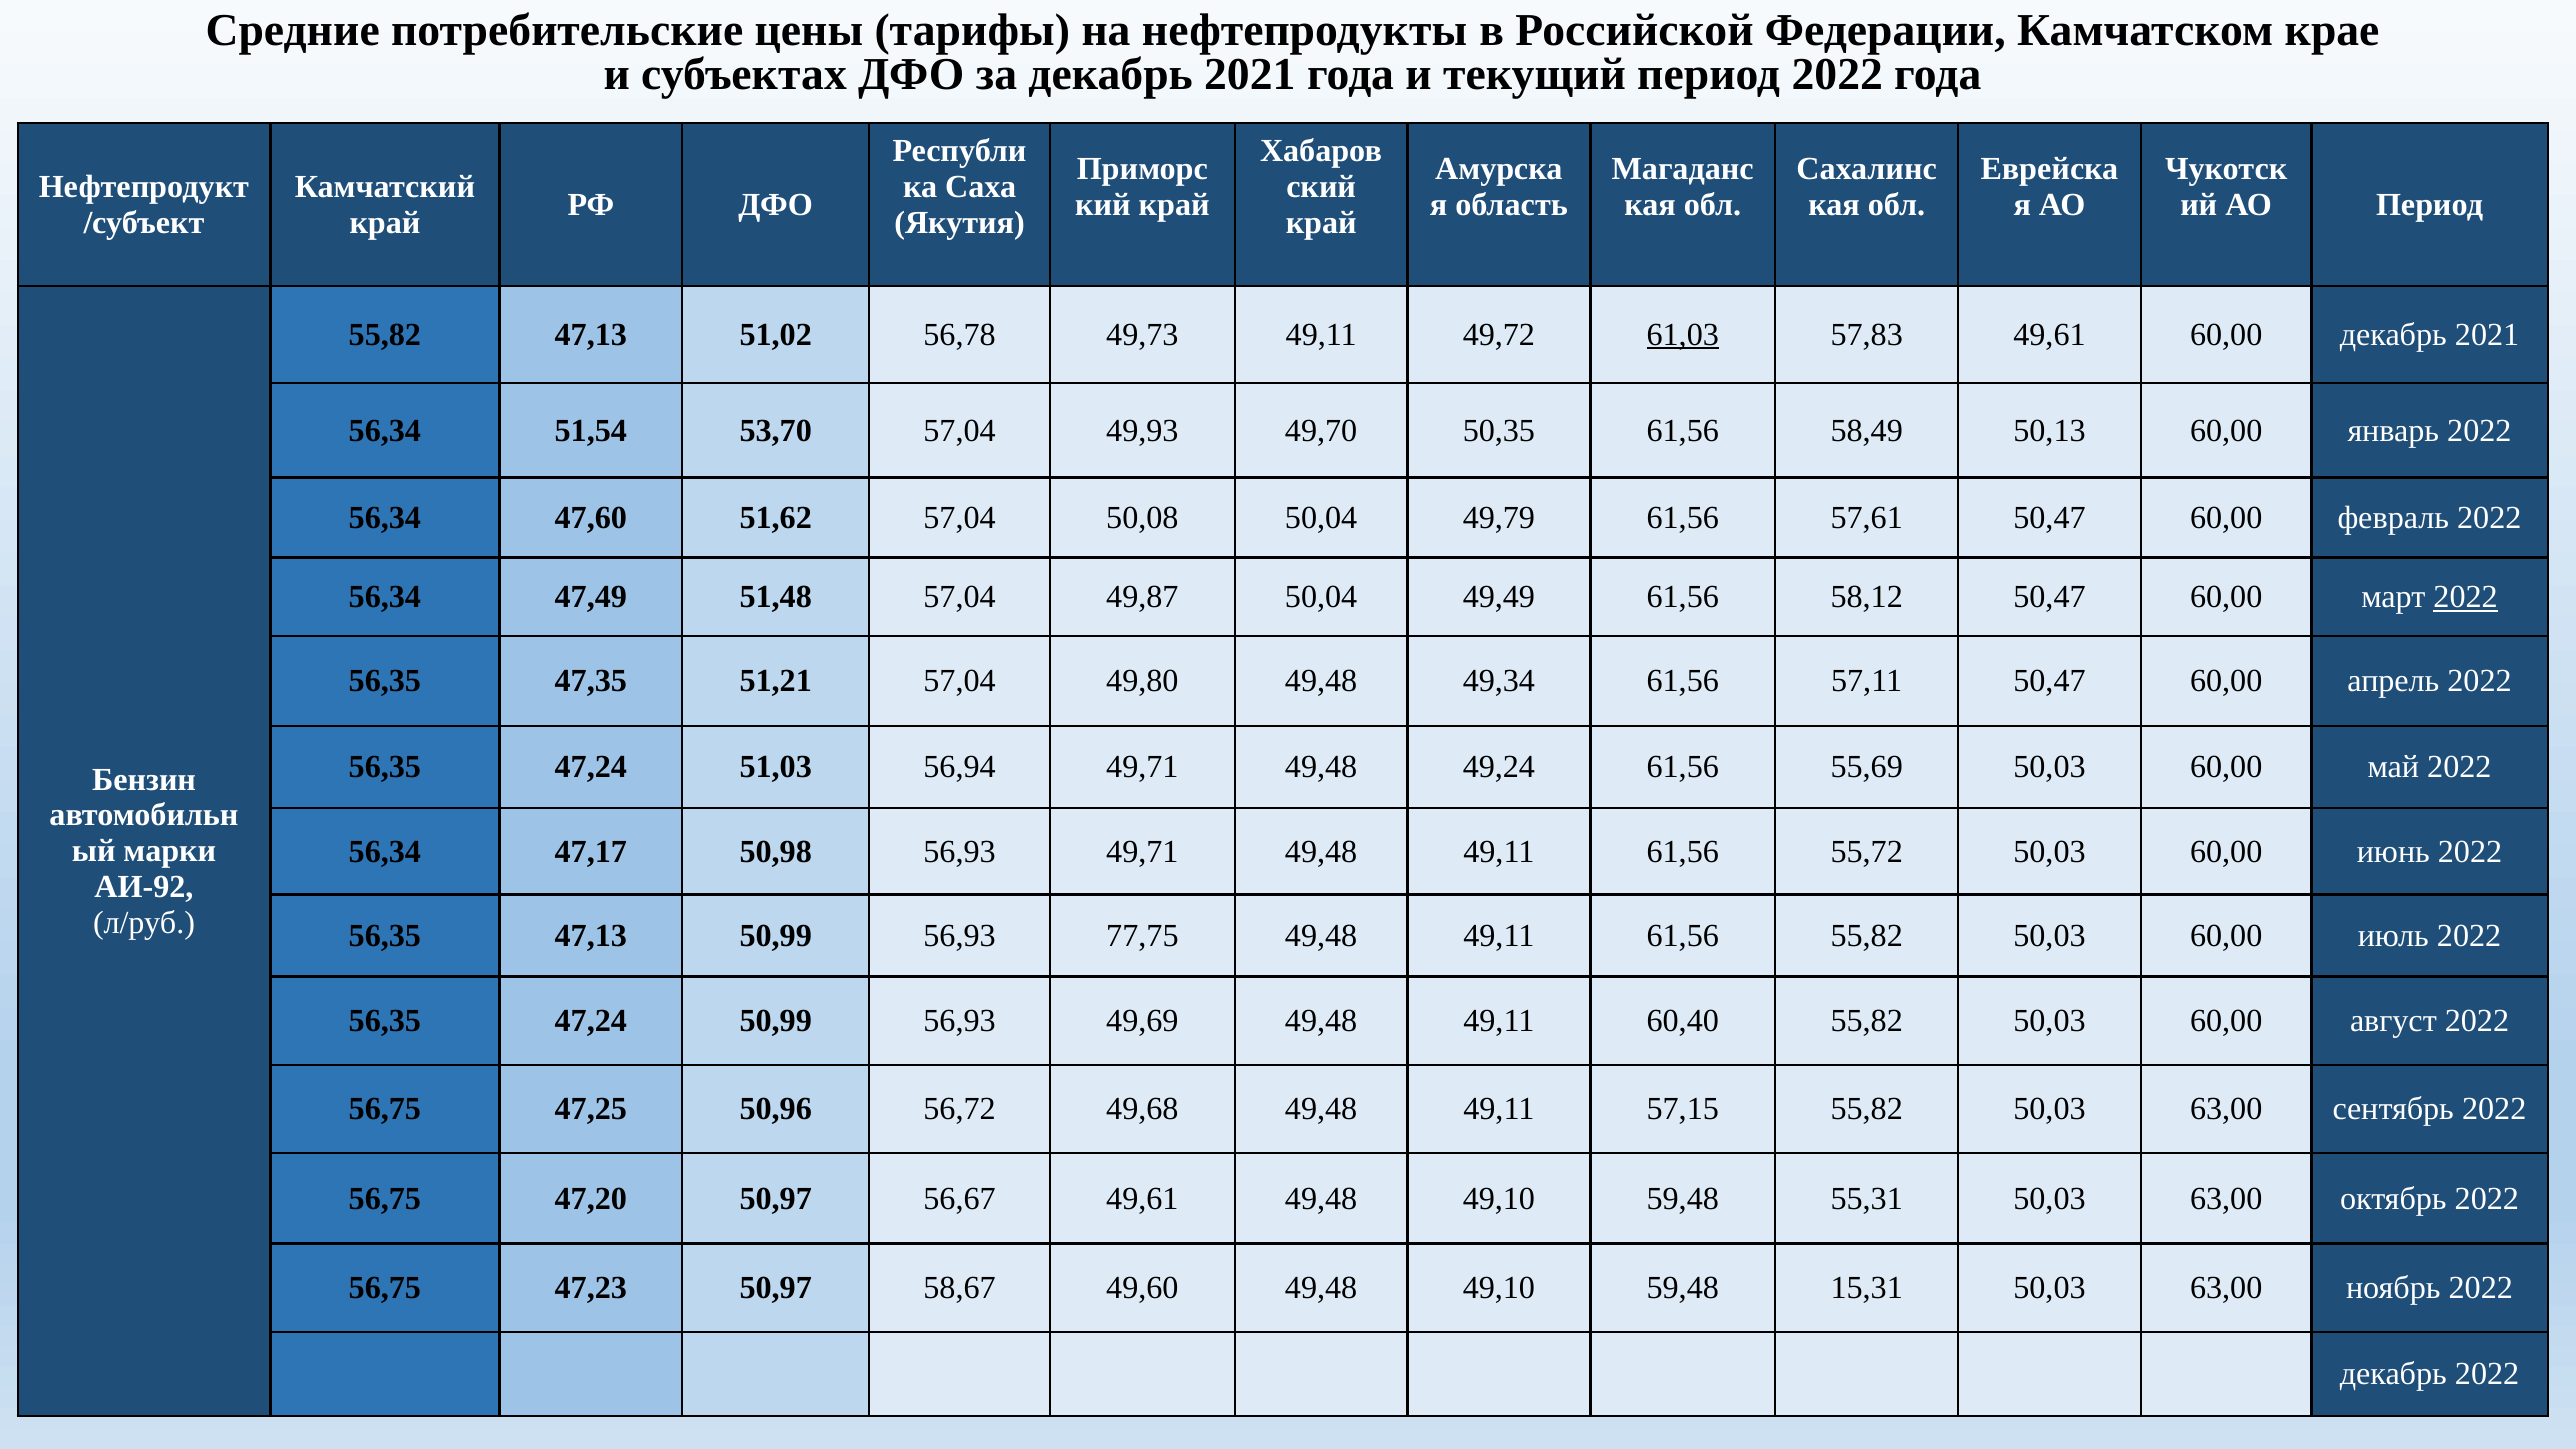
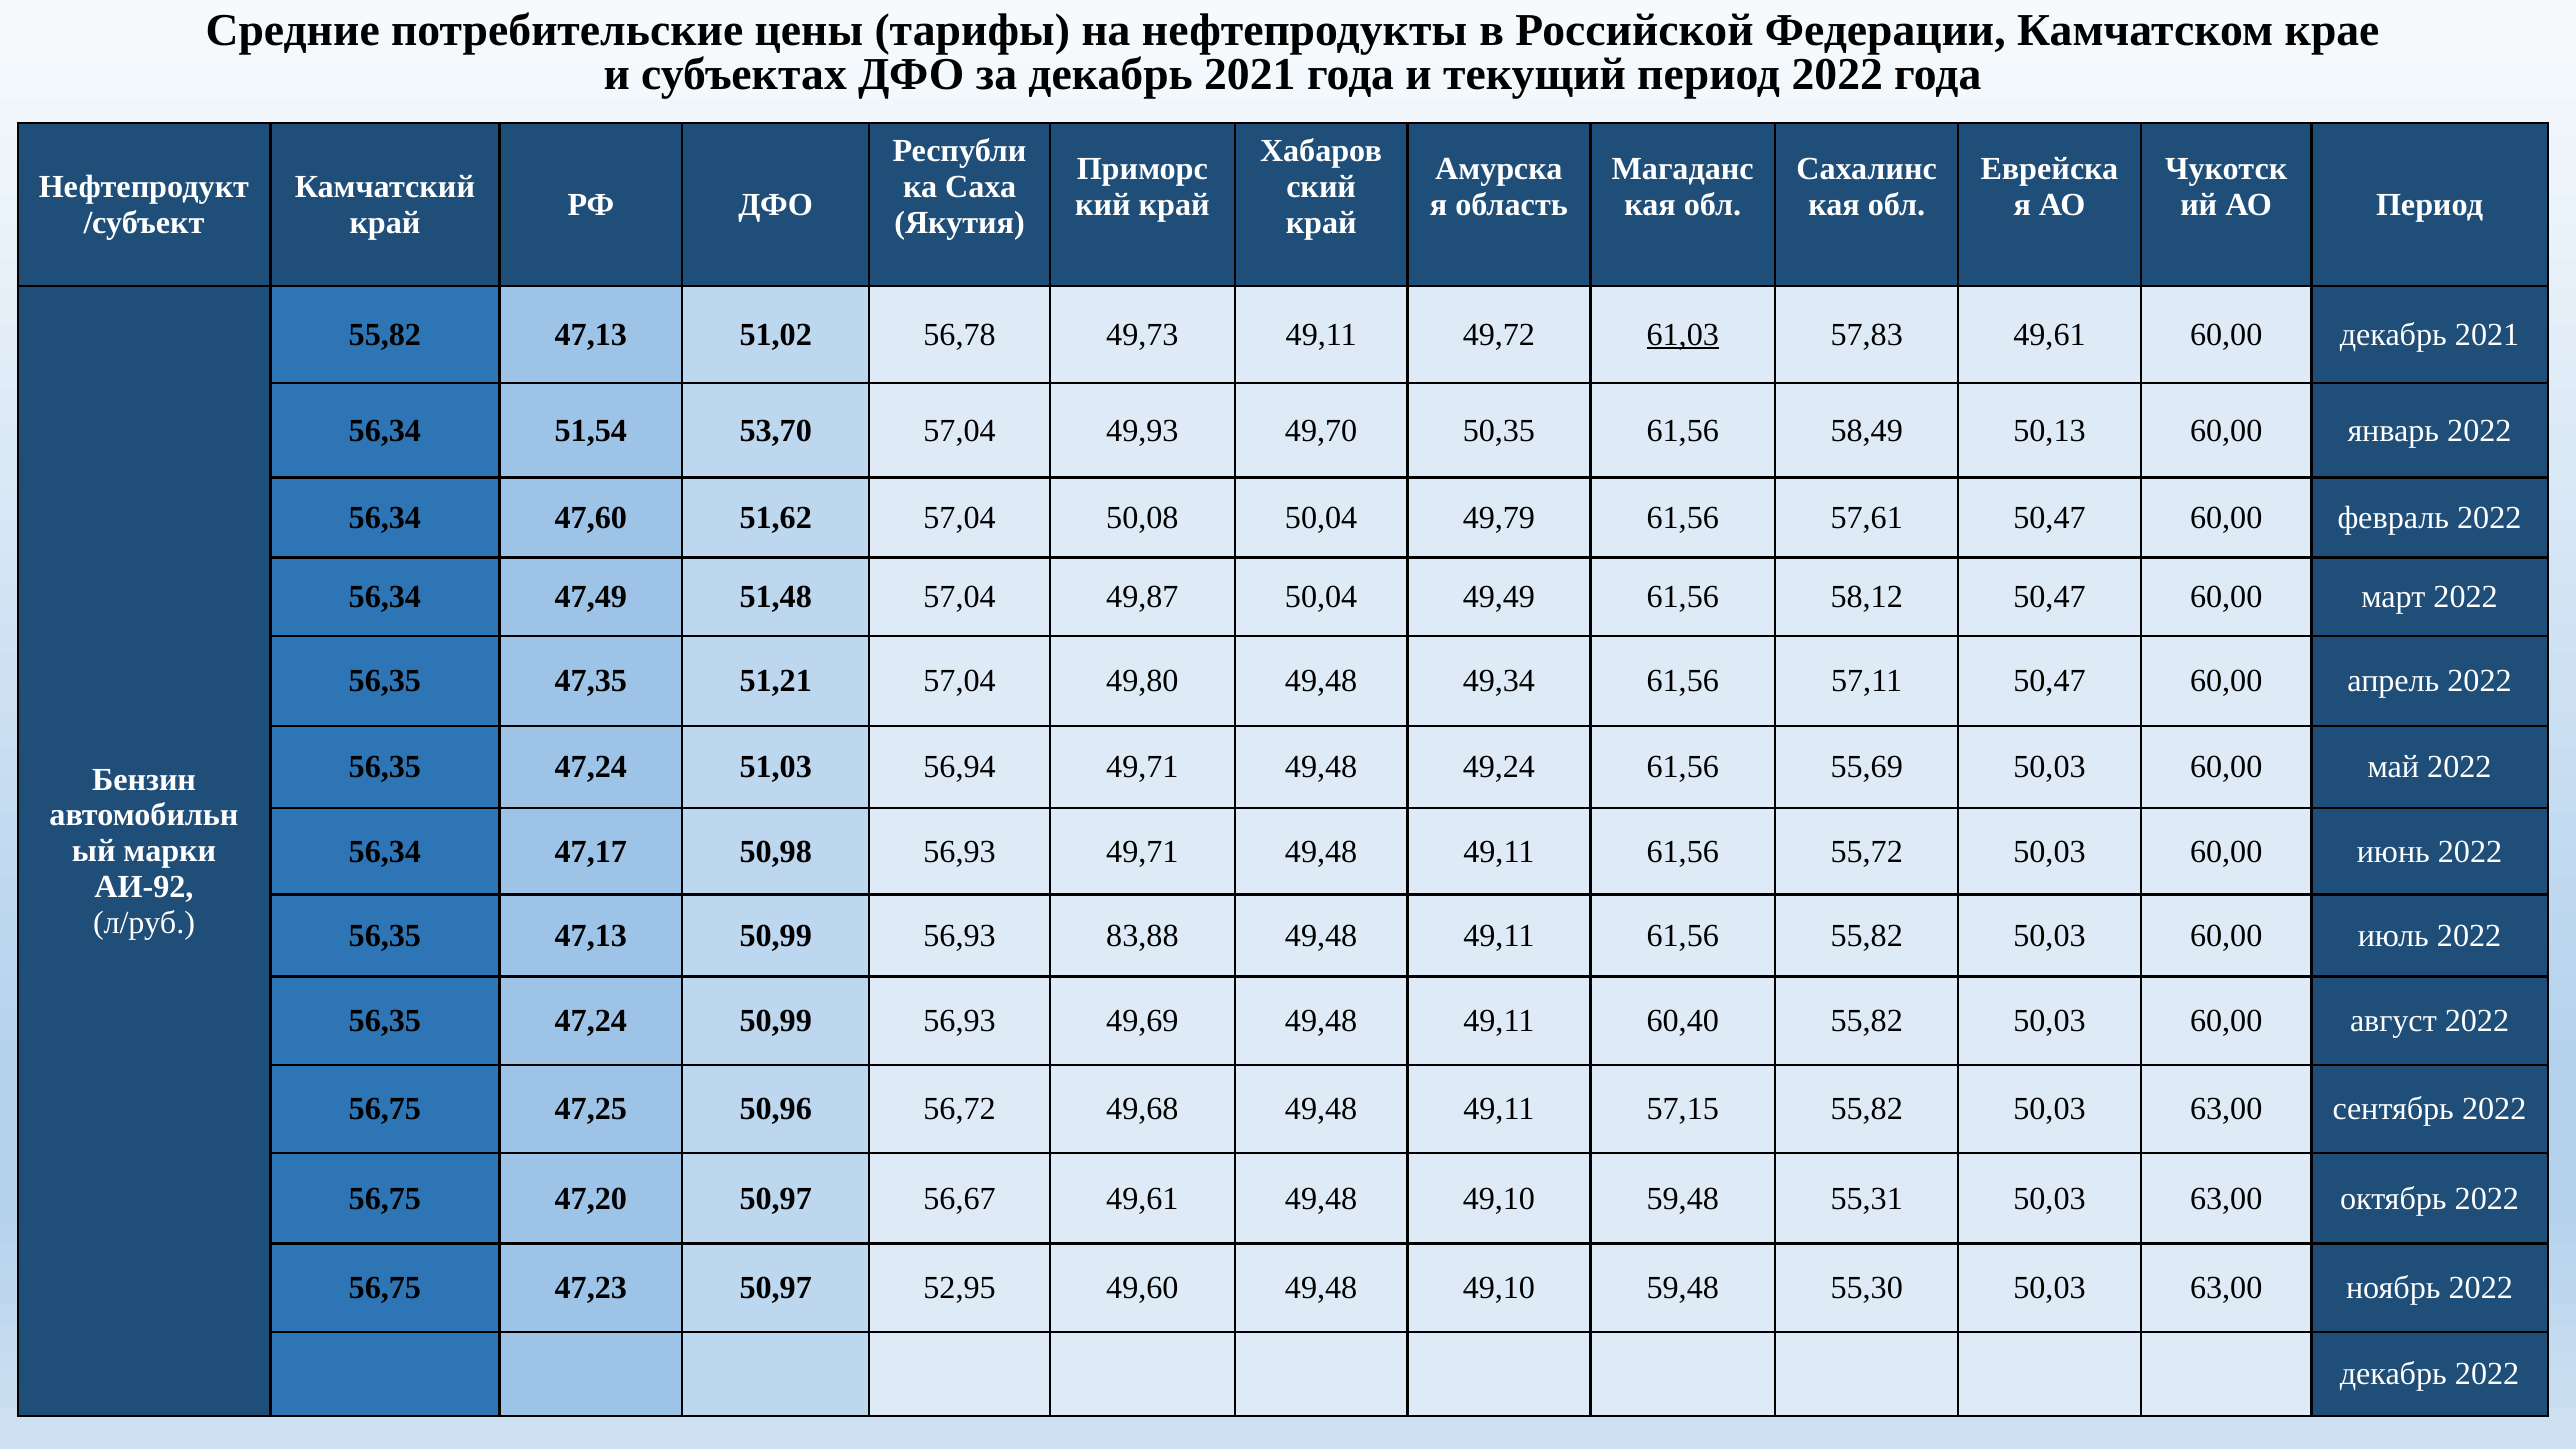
2022 underline: present -> none (2466, 597)
77,75: 77,75 -> 83,88 (1142, 936)
58,67: 58,67 -> 52,95 (960, 1288)
15,31: 15,31 -> 55,30 (1867, 1288)
